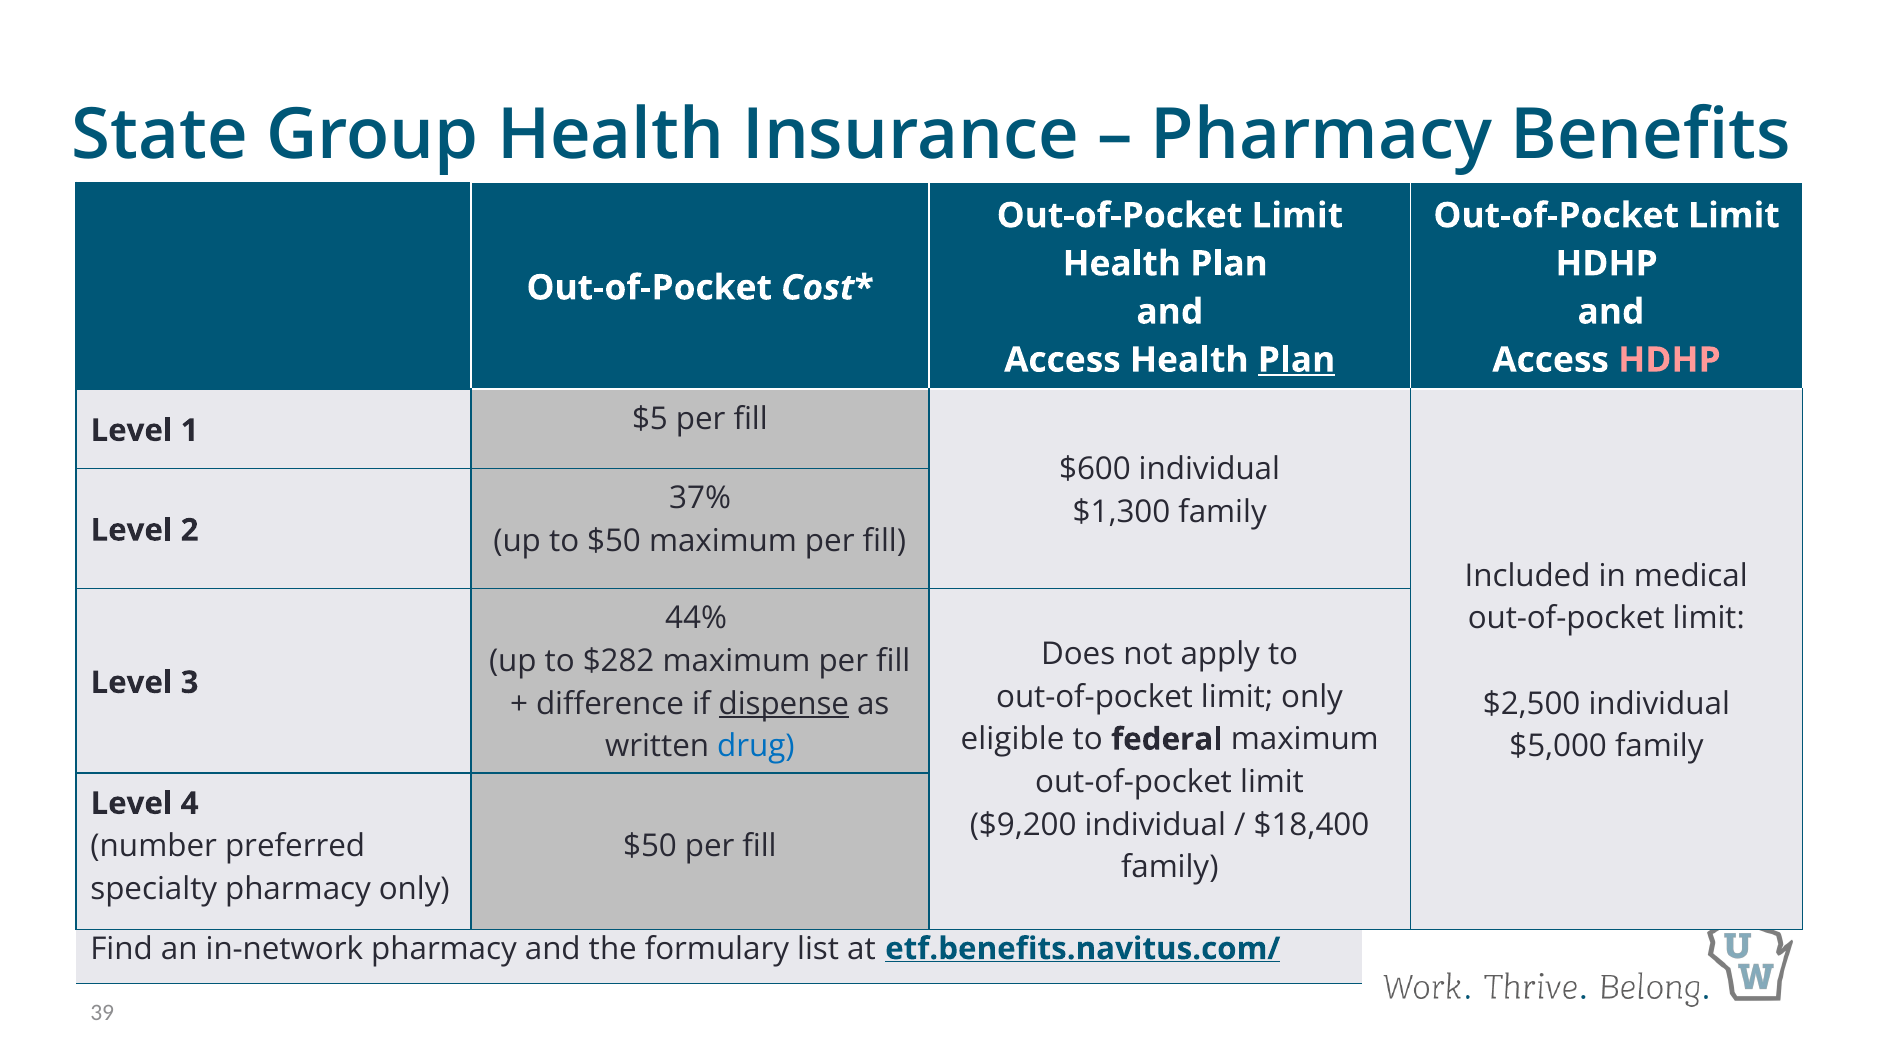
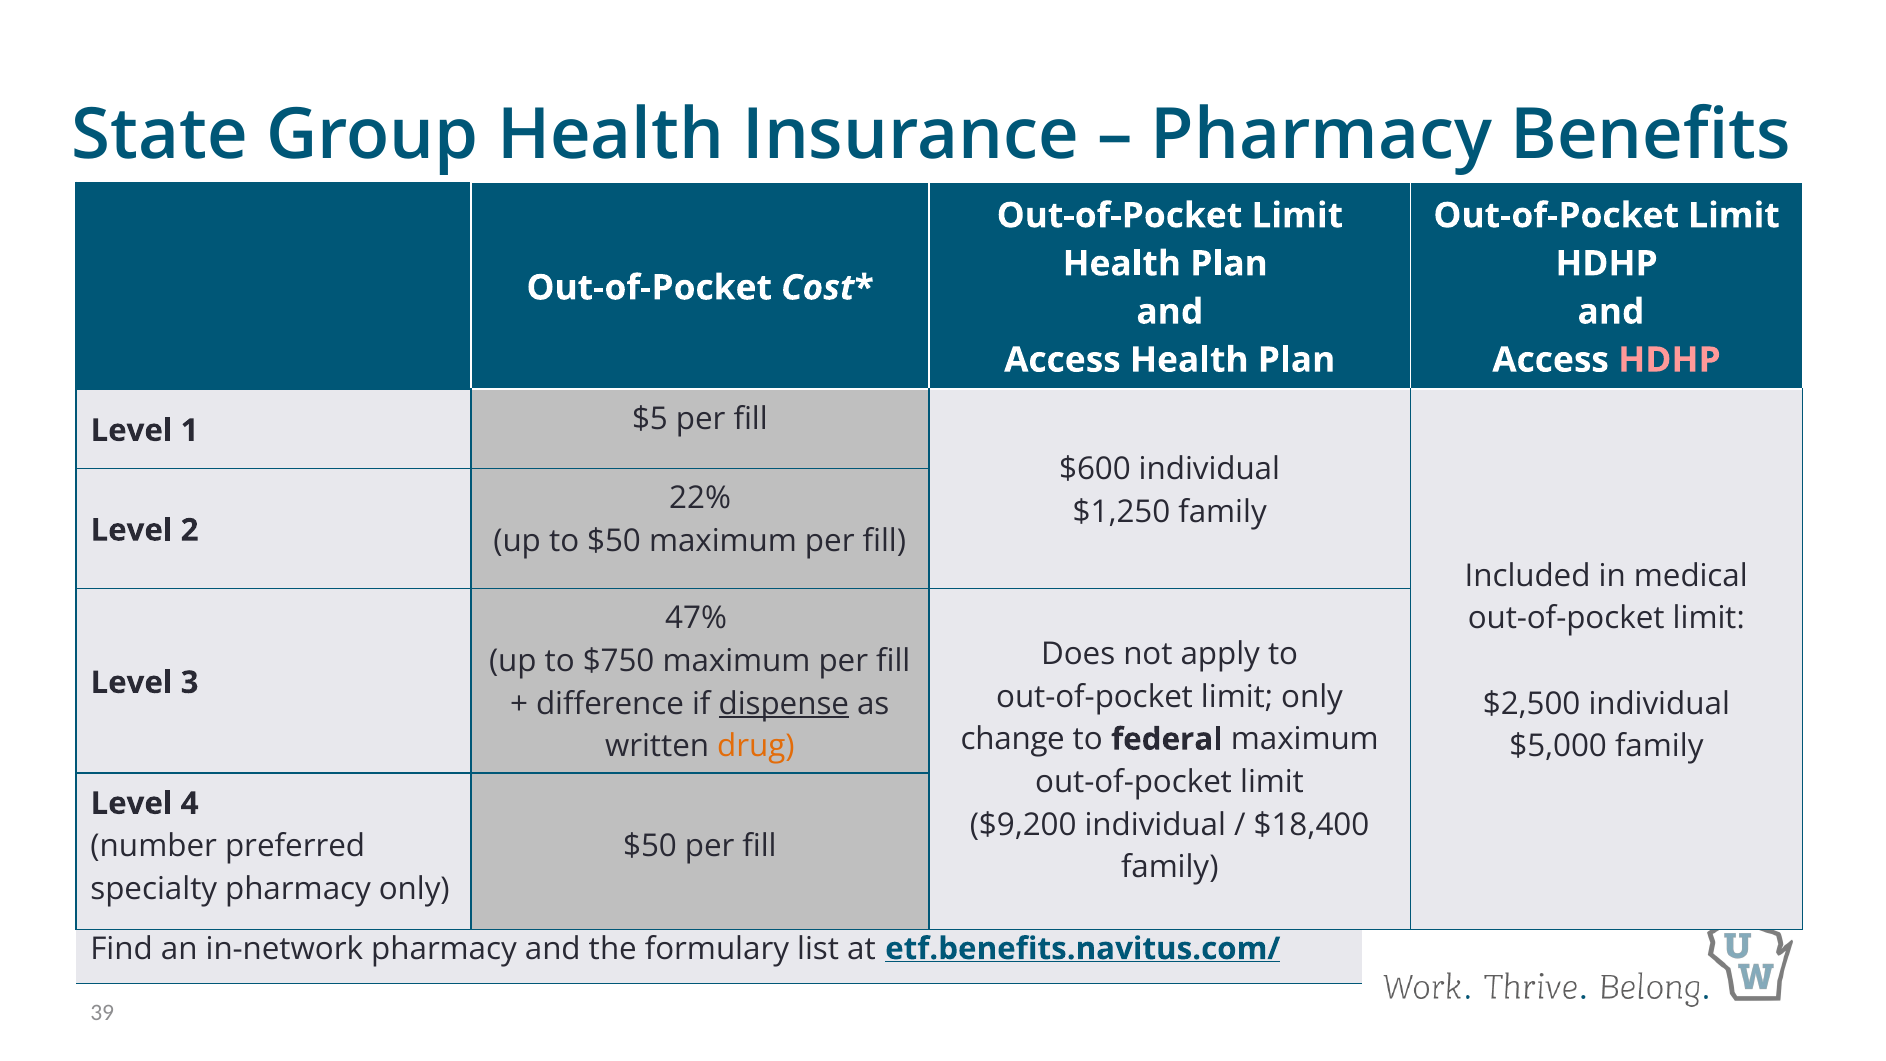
Plan underline: present -> none (1297, 360)
37%: 37% -> 22% (700, 498)
$1,300: $1,300 -> $1,250 (1122, 512)
44%: 44% -> 47% (696, 619)
$282: $282 -> $750 (619, 661)
eligible: eligible -> change (1013, 739)
drug colour: blue -> orange (756, 746)
